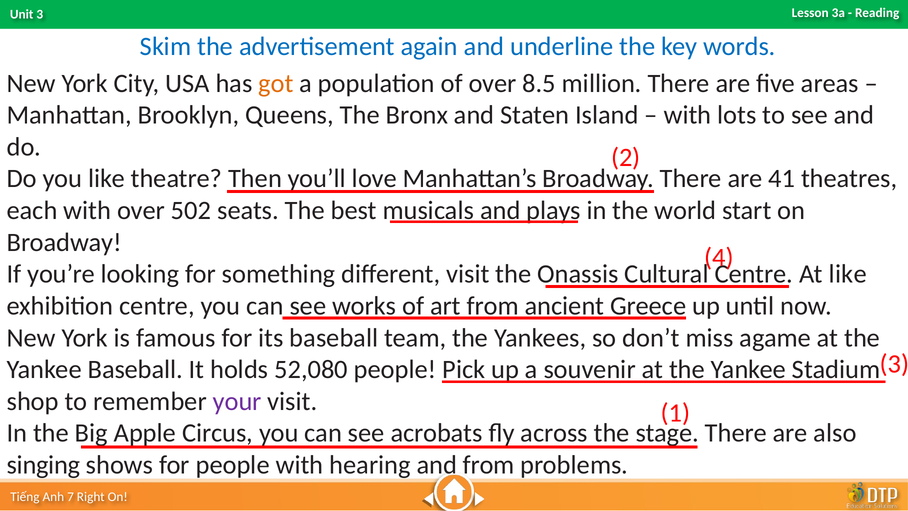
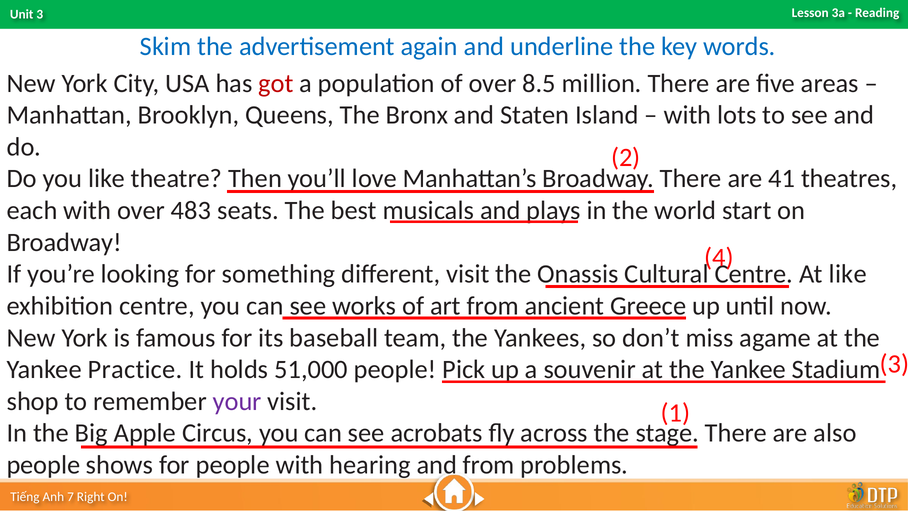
got colour: orange -> red (276, 83)
502: 502 -> 483 (191, 210)
Yankee Baseball: Baseball -> Practice (135, 369)
52,080: 52,080 -> 51,000 (311, 369)
singing: singing -> people (43, 465)
